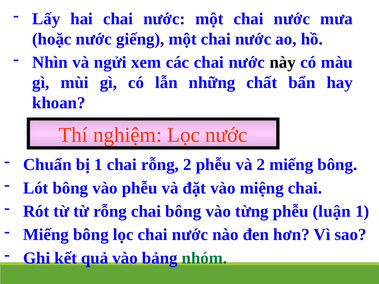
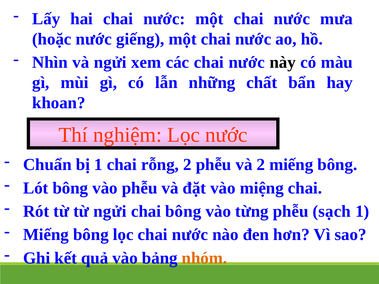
từ rỗng: rỗng -> ngửi (110, 212)
luận: luận -> sạch (332, 212)
nhóm colour: green -> orange (204, 258)
